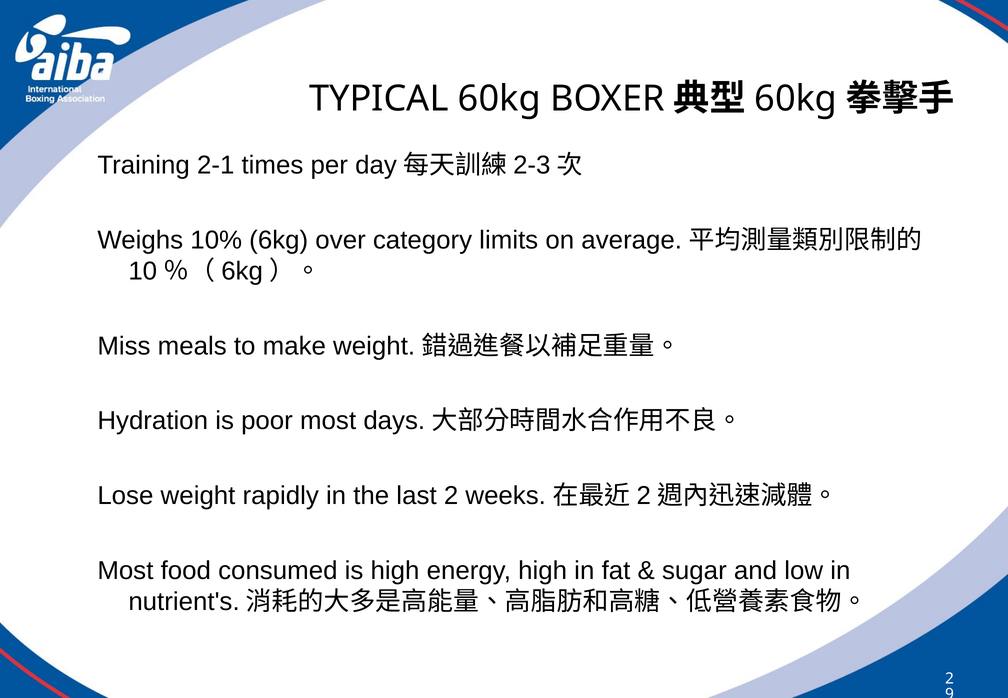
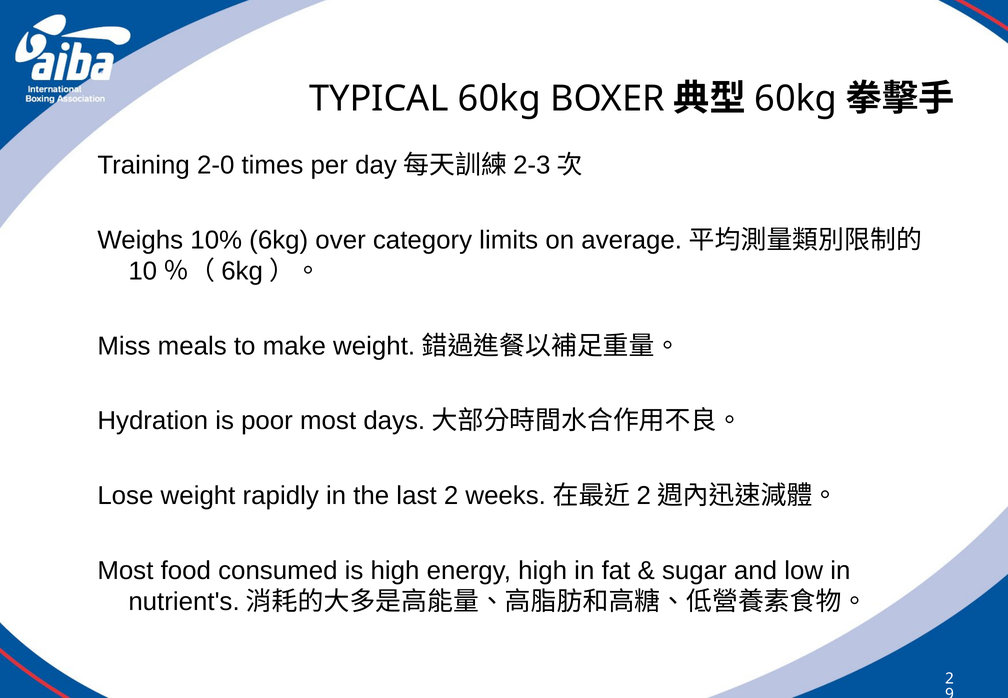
2-1: 2-1 -> 2-0 (216, 165)
